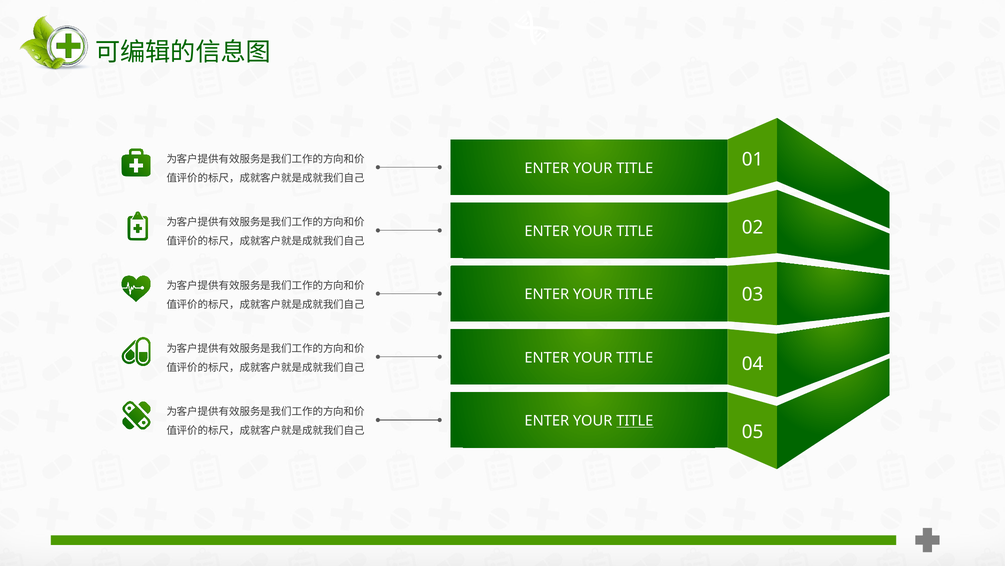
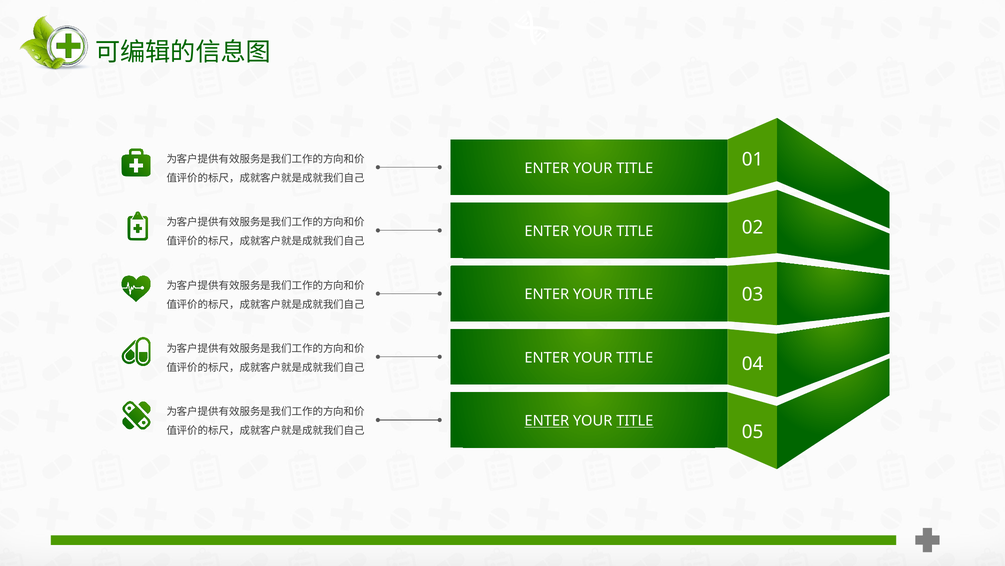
ENTER underline: none -> present (547, 420)
